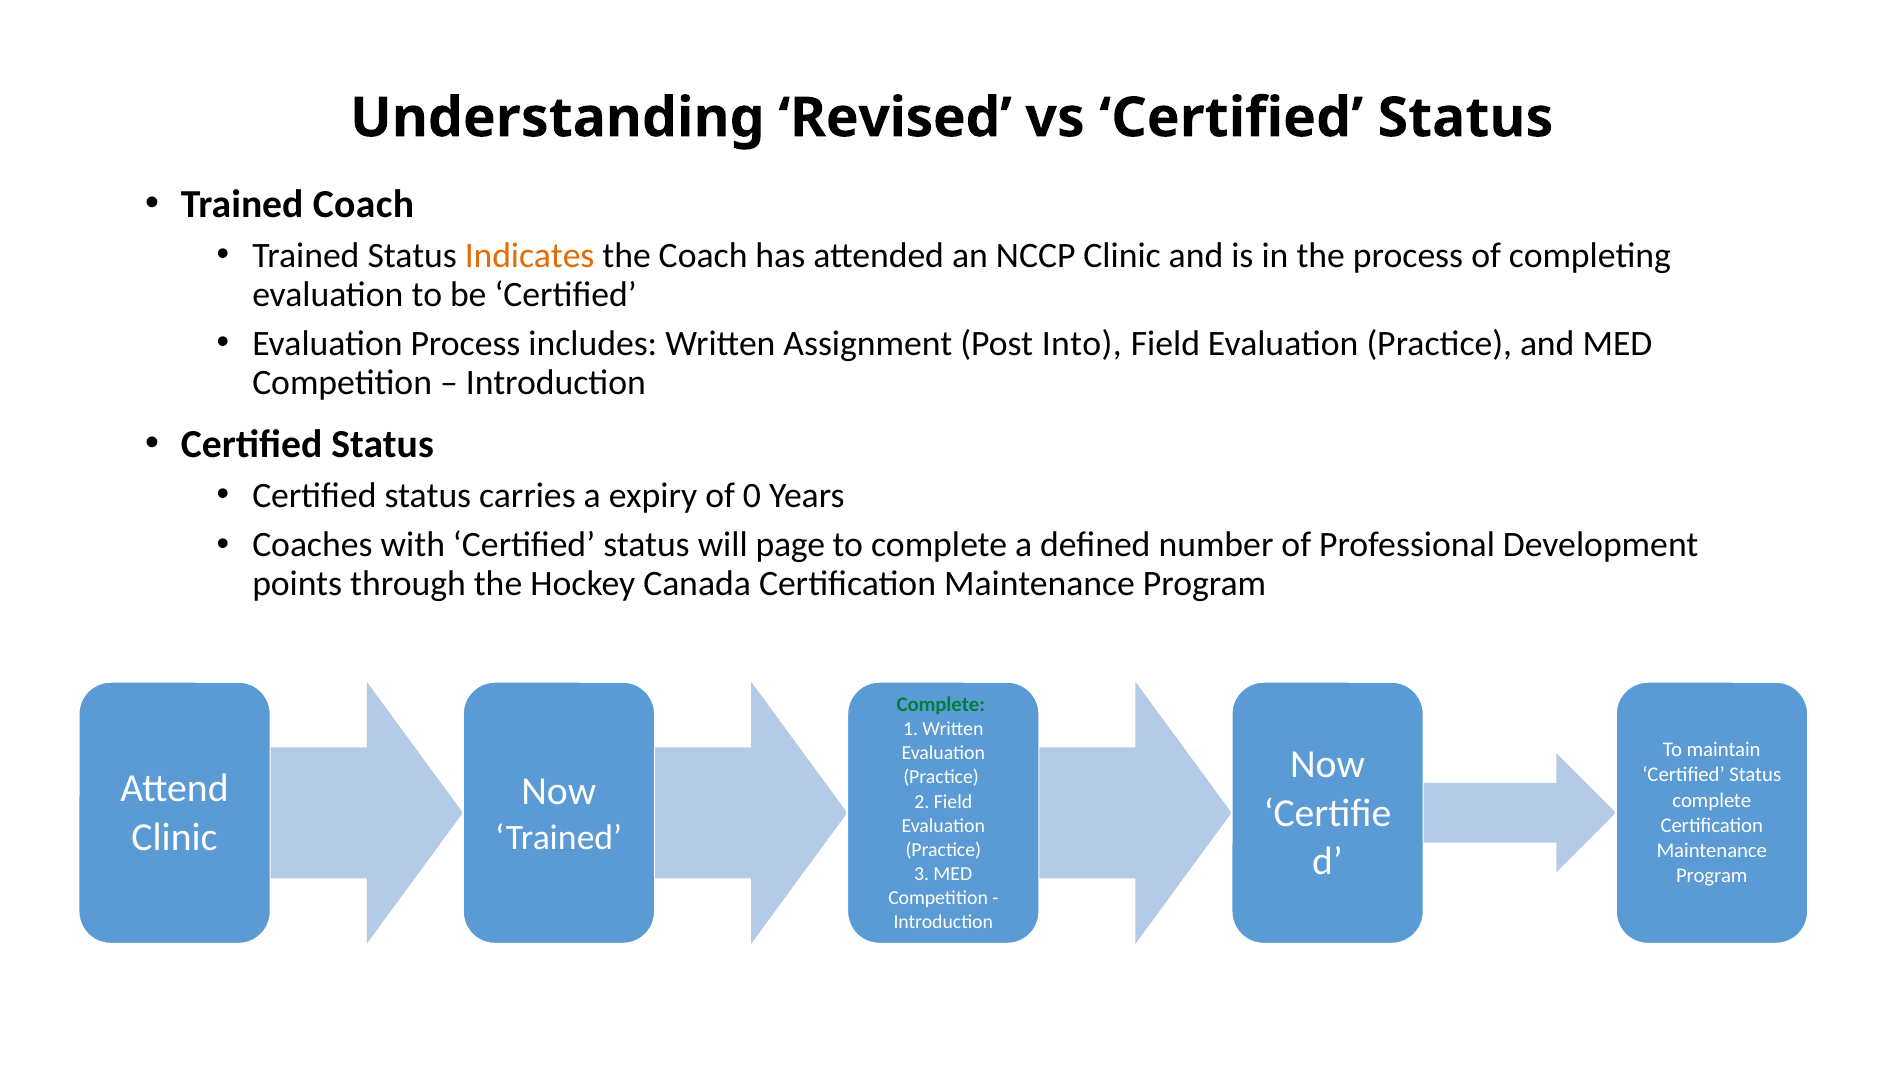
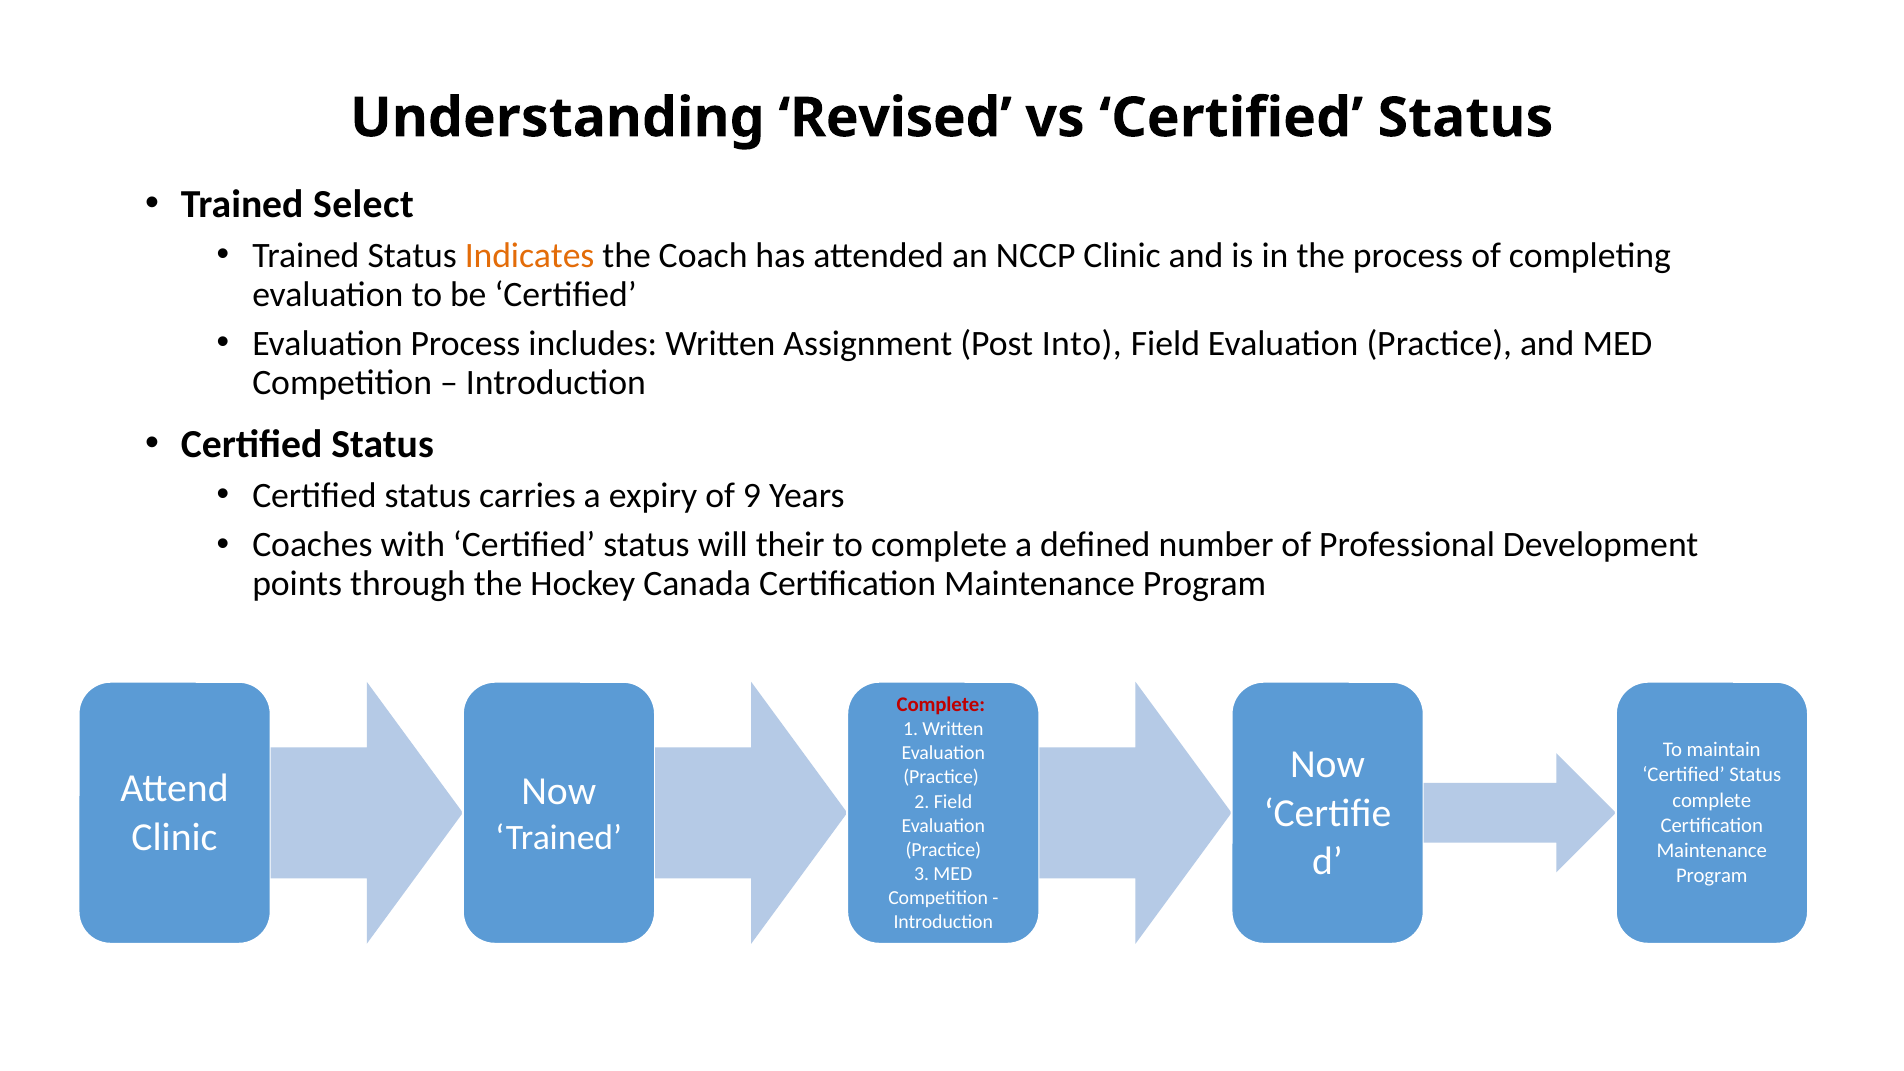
Trained Coach: Coach -> Select (363, 204)
0: 0 -> 9 (752, 496)
page: page -> their (790, 545)
Complete colour: green -> red (941, 705)
